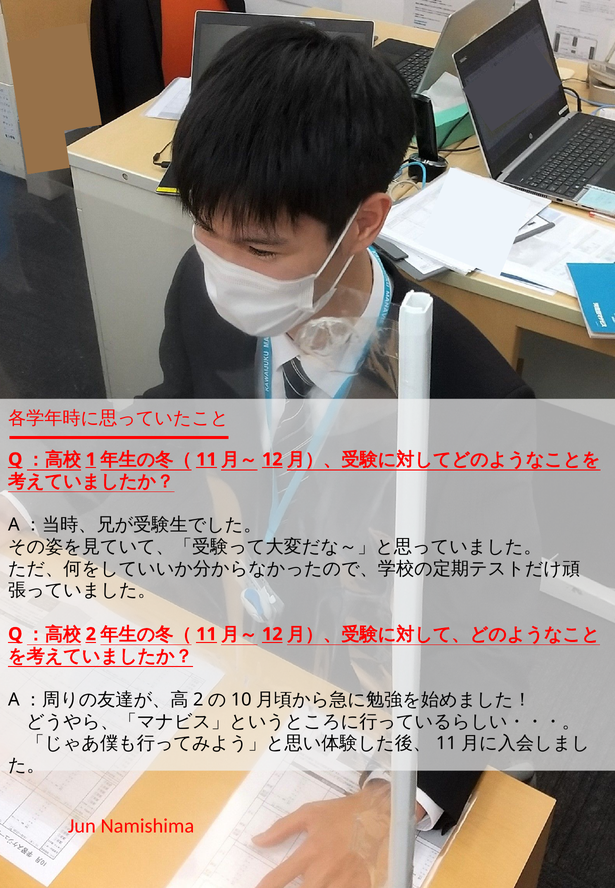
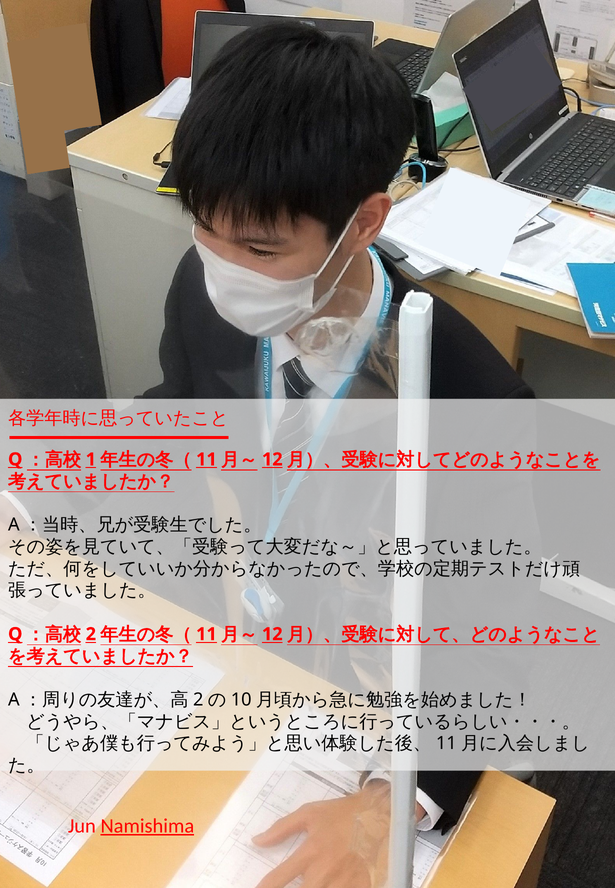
Namishima underline: none -> present (147, 826)
